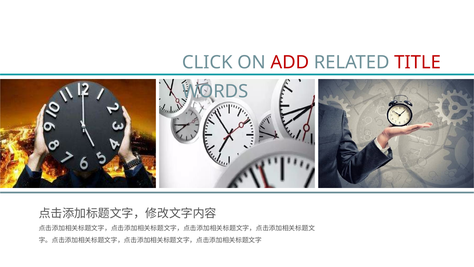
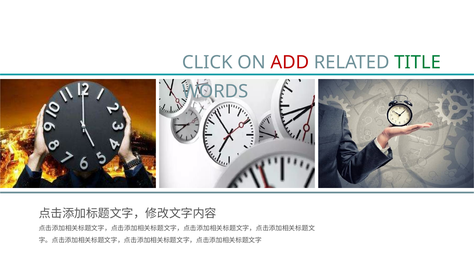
TITLE colour: red -> green (418, 62)
